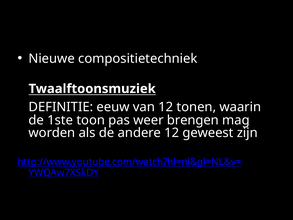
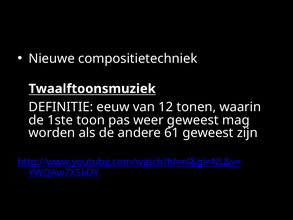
weer brengen: brengen -> geweest (193, 120)
andere 12: 12 -> 61 (172, 133)
